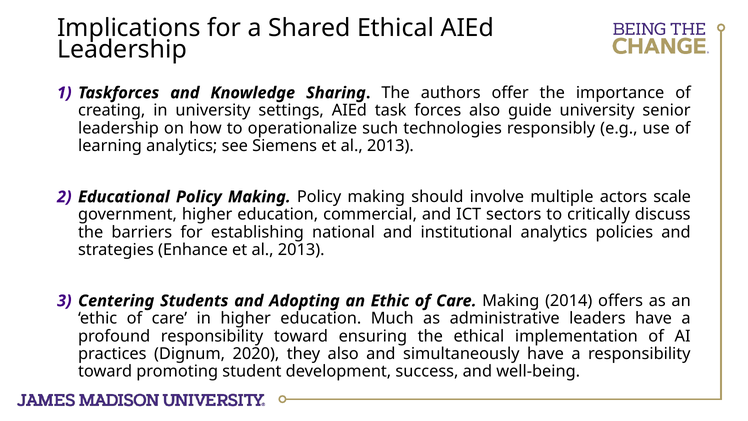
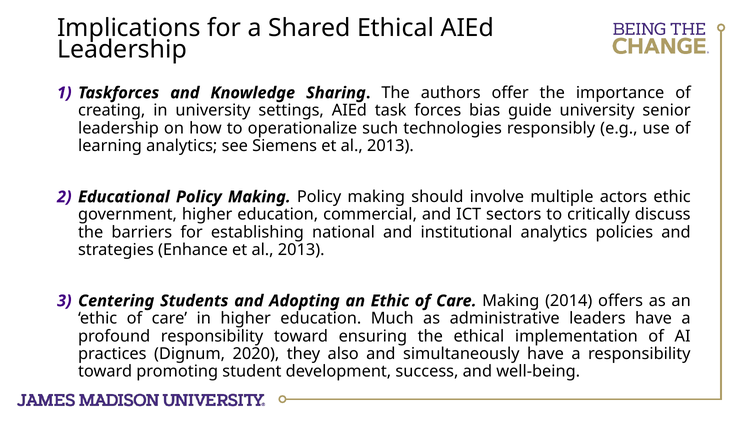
forces also: also -> bias (485, 110)
actors scale: scale -> ethic (672, 197)
